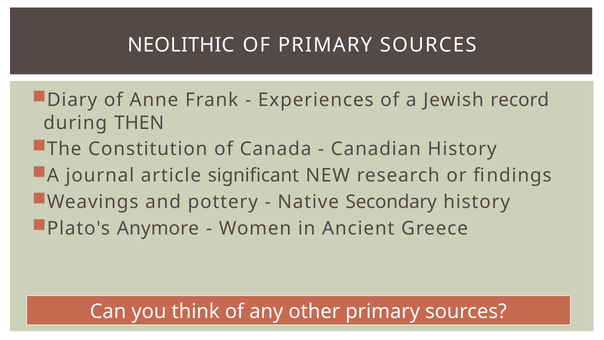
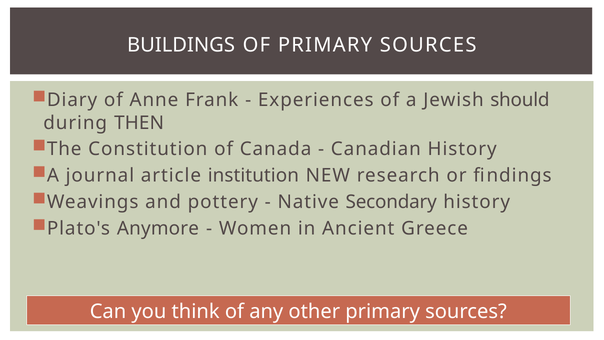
NEOLITHIC: NEOLITHIC -> BUILDINGS (181, 45)
record: record -> should (520, 100)
significant: significant -> institution (253, 176)
